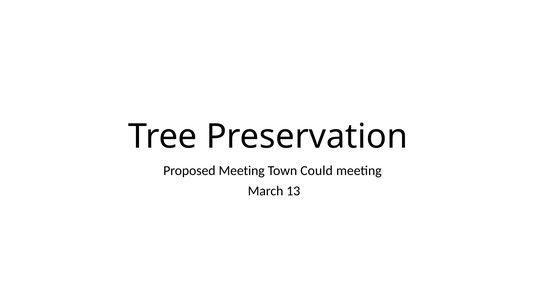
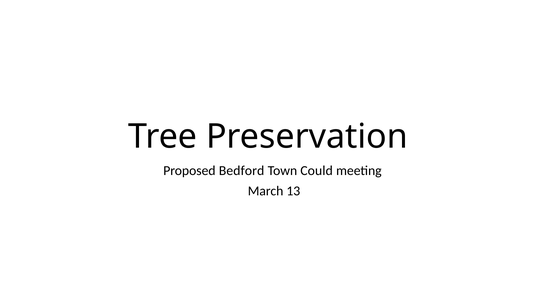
Proposed Meeting: Meeting -> Bedford (242, 170)
